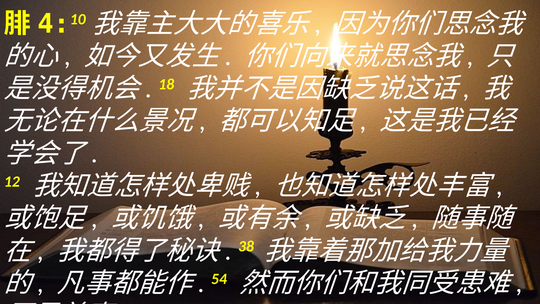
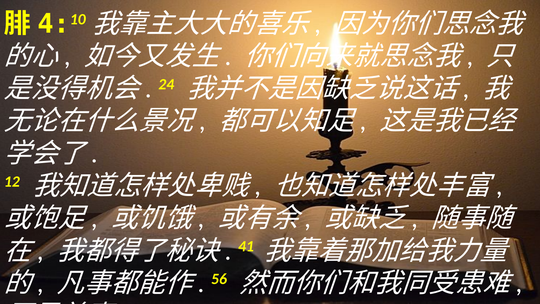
18: 18 -> 24 (166, 84)
38: 38 -> 41 (246, 246)
54: 54 -> 56 (219, 279)
